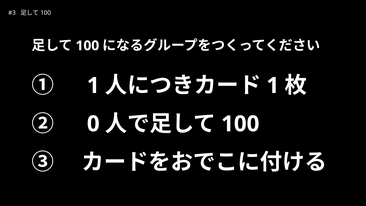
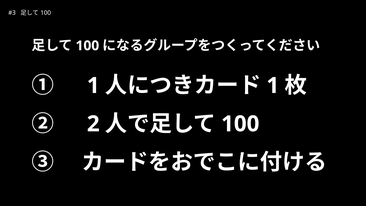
0: 0 -> 2 (93, 124)
